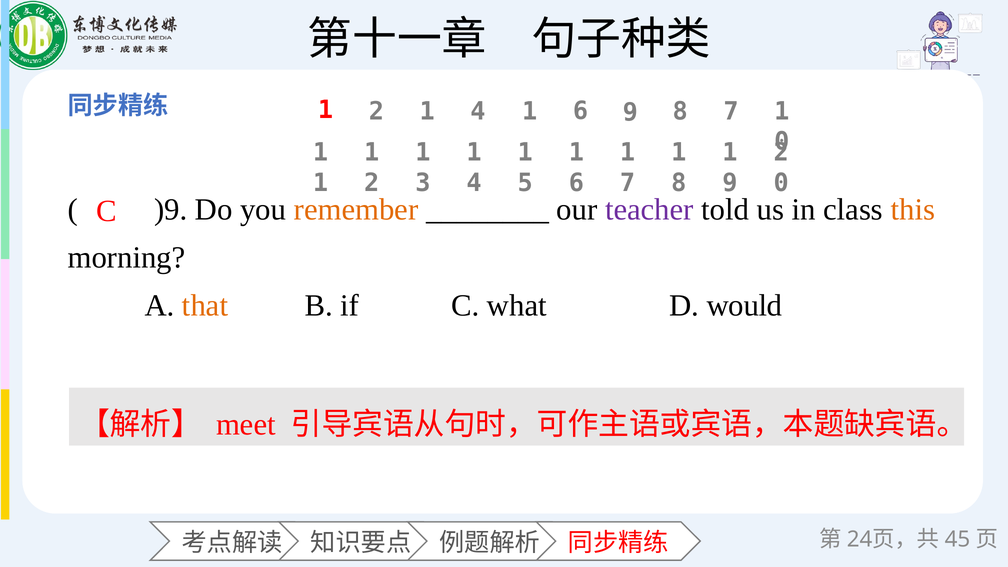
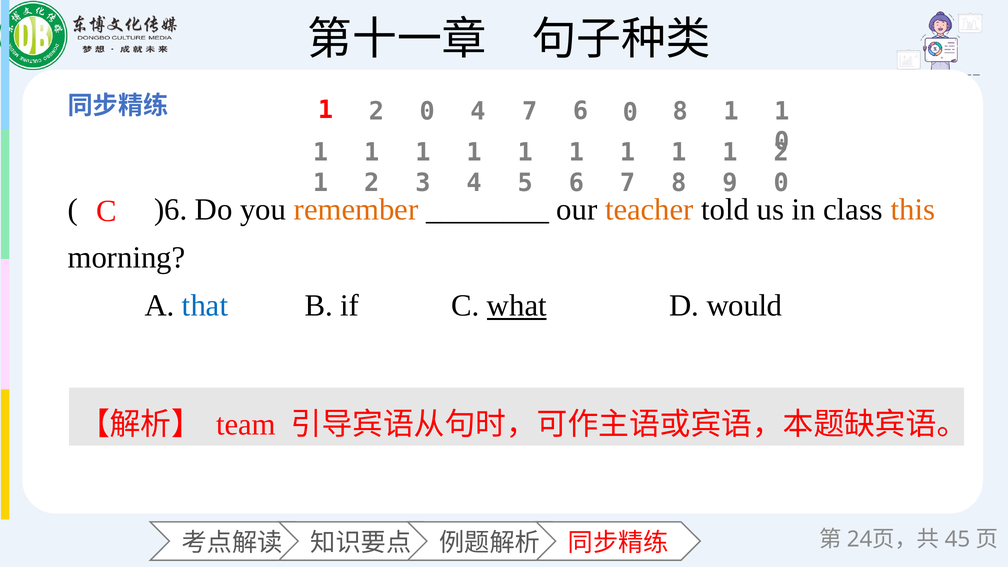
1: 1 -> 0 (427, 111)
1: 1 -> 7 (530, 111)
6 9: 9 -> 0 (630, 113)
7: 7 -> 1 (731, 111)
)9: )9 -> )6 (171, 210)
teacher colour: purple -> orange (649, 210)
that colour: orange -> blue (205, 306)
what underline: none -> present (517, 306)
meet: meet -> team (246, 424)
